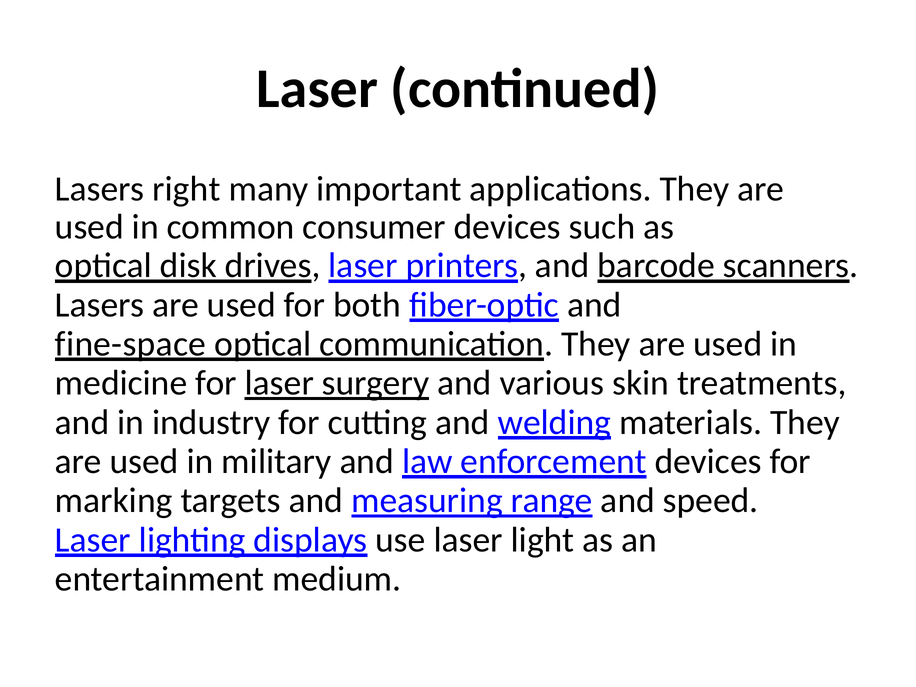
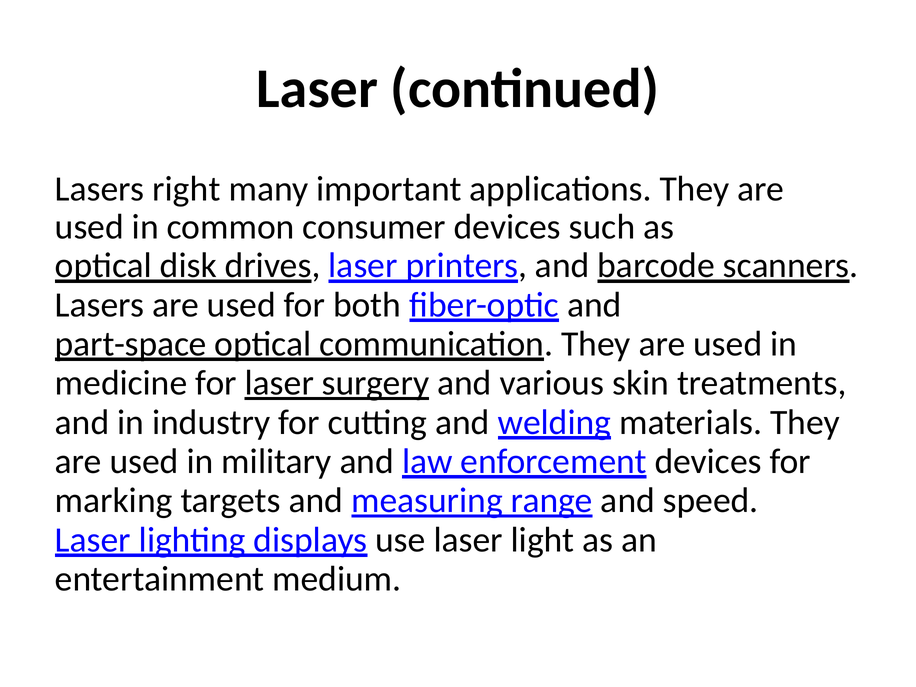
fine-space: fine-space -> part-space (131, 344)
